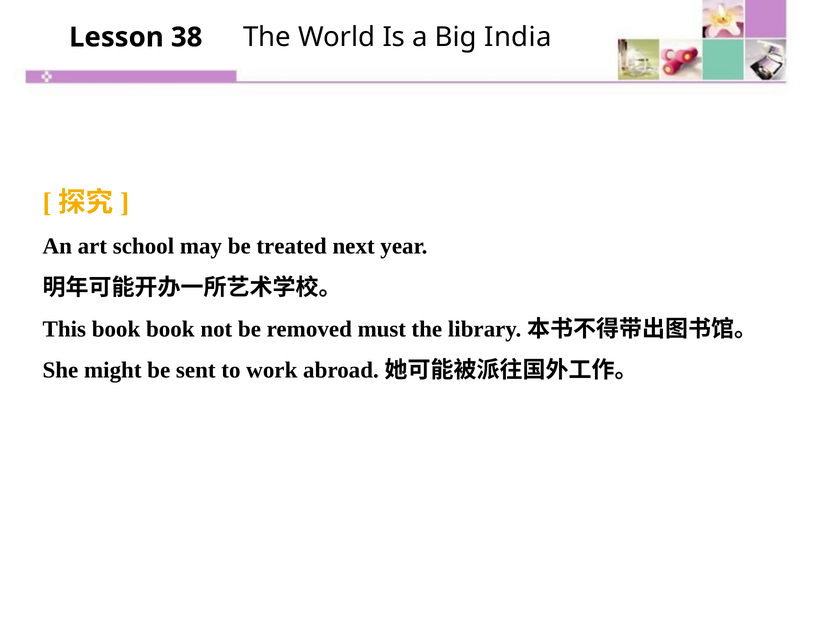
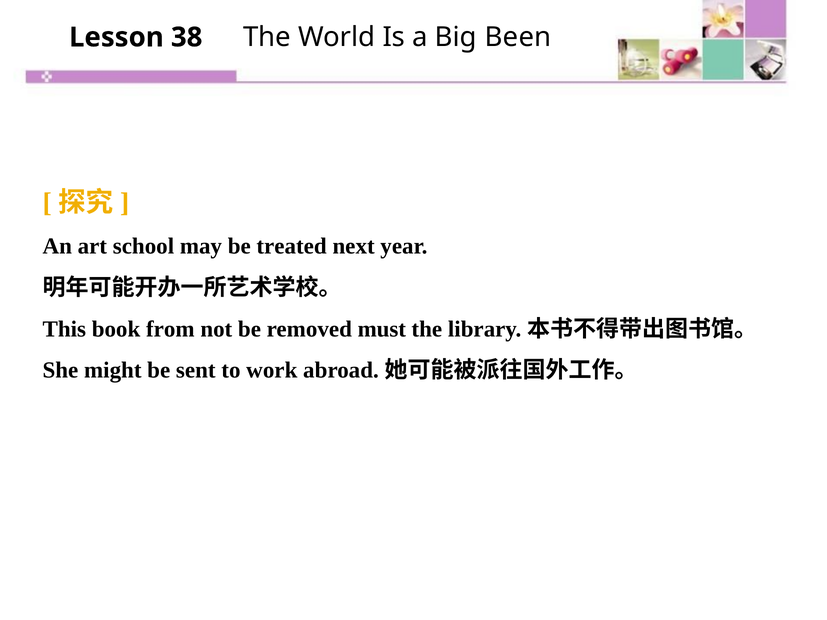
India: India -> Been (518, 37)
book book: book -> from (170, 329)
